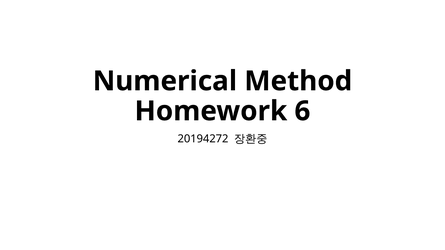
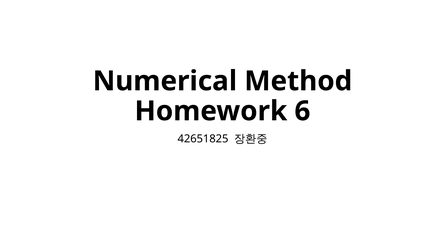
20194272: 20194272 -> 42651825 (203, 139)
